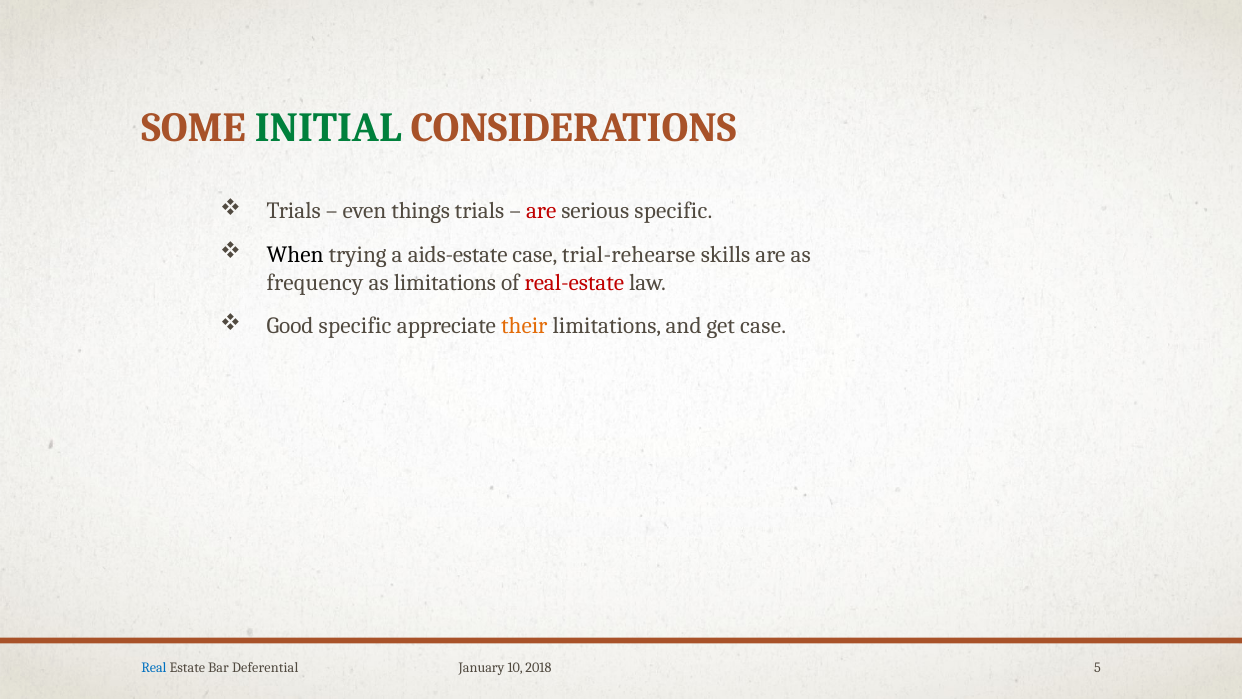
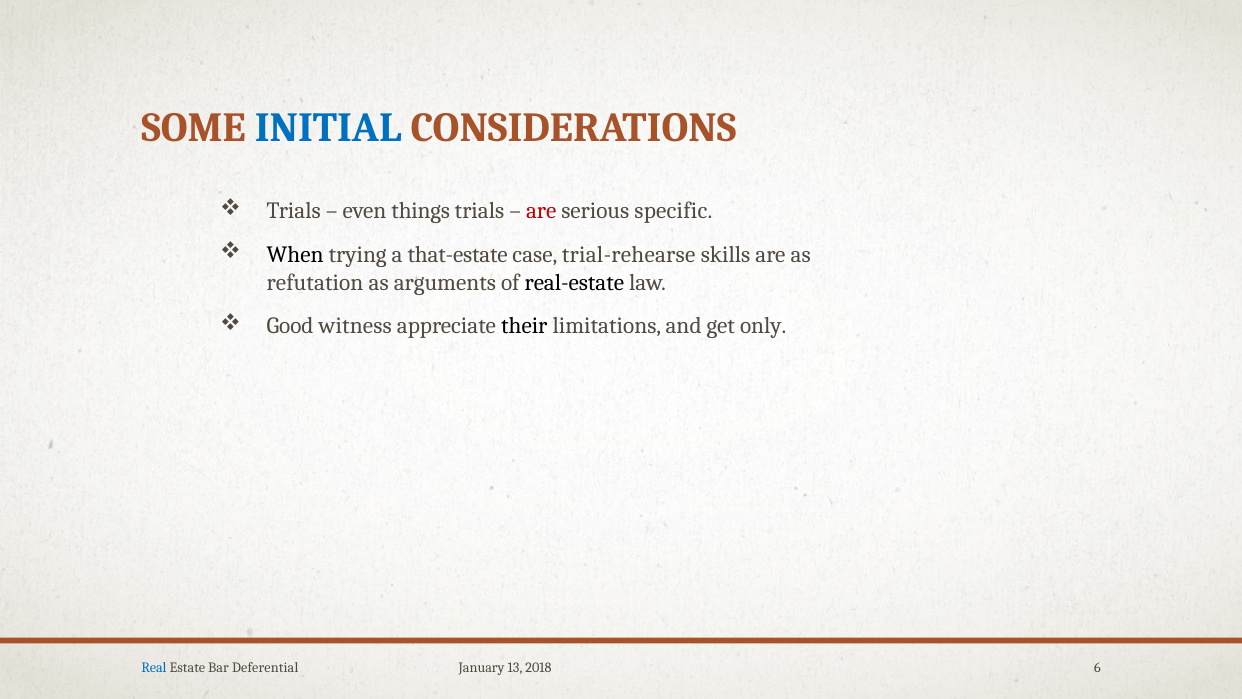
INITIAL colour: green -> blue (328, 128)
aids-estate: aids-estate -> that-estate (458, 255)
frequency: frequency -> refutation (315, 283)
as limitations: limitations -> arguments (445, 283)
real-estate colour: red -> black (574, 283)
Good specific: specific -> witness (355, 326)
their colour: orange -> black (524, 326)
get case: case -> only (763, 326)
10: 10 -> 13 (515, 667)
5: 5 -> 6 (1098, 667)
